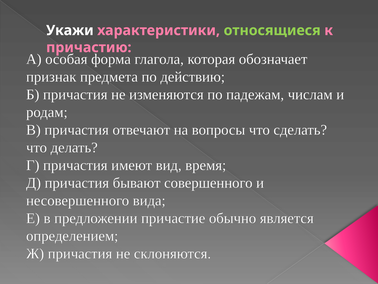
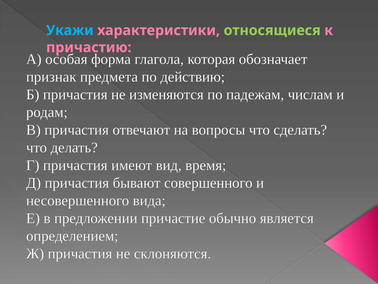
Укажи colour: white -> light blue (70, 30)
